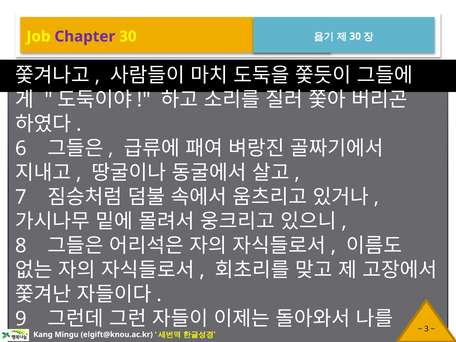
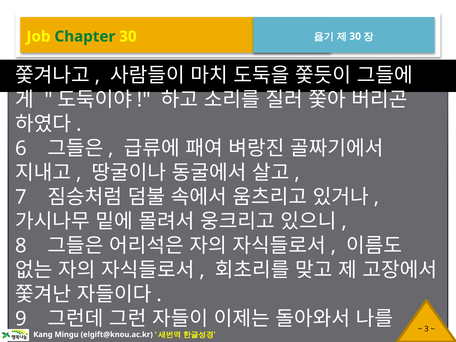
Chapter colour: purple -> green (85, 36)
